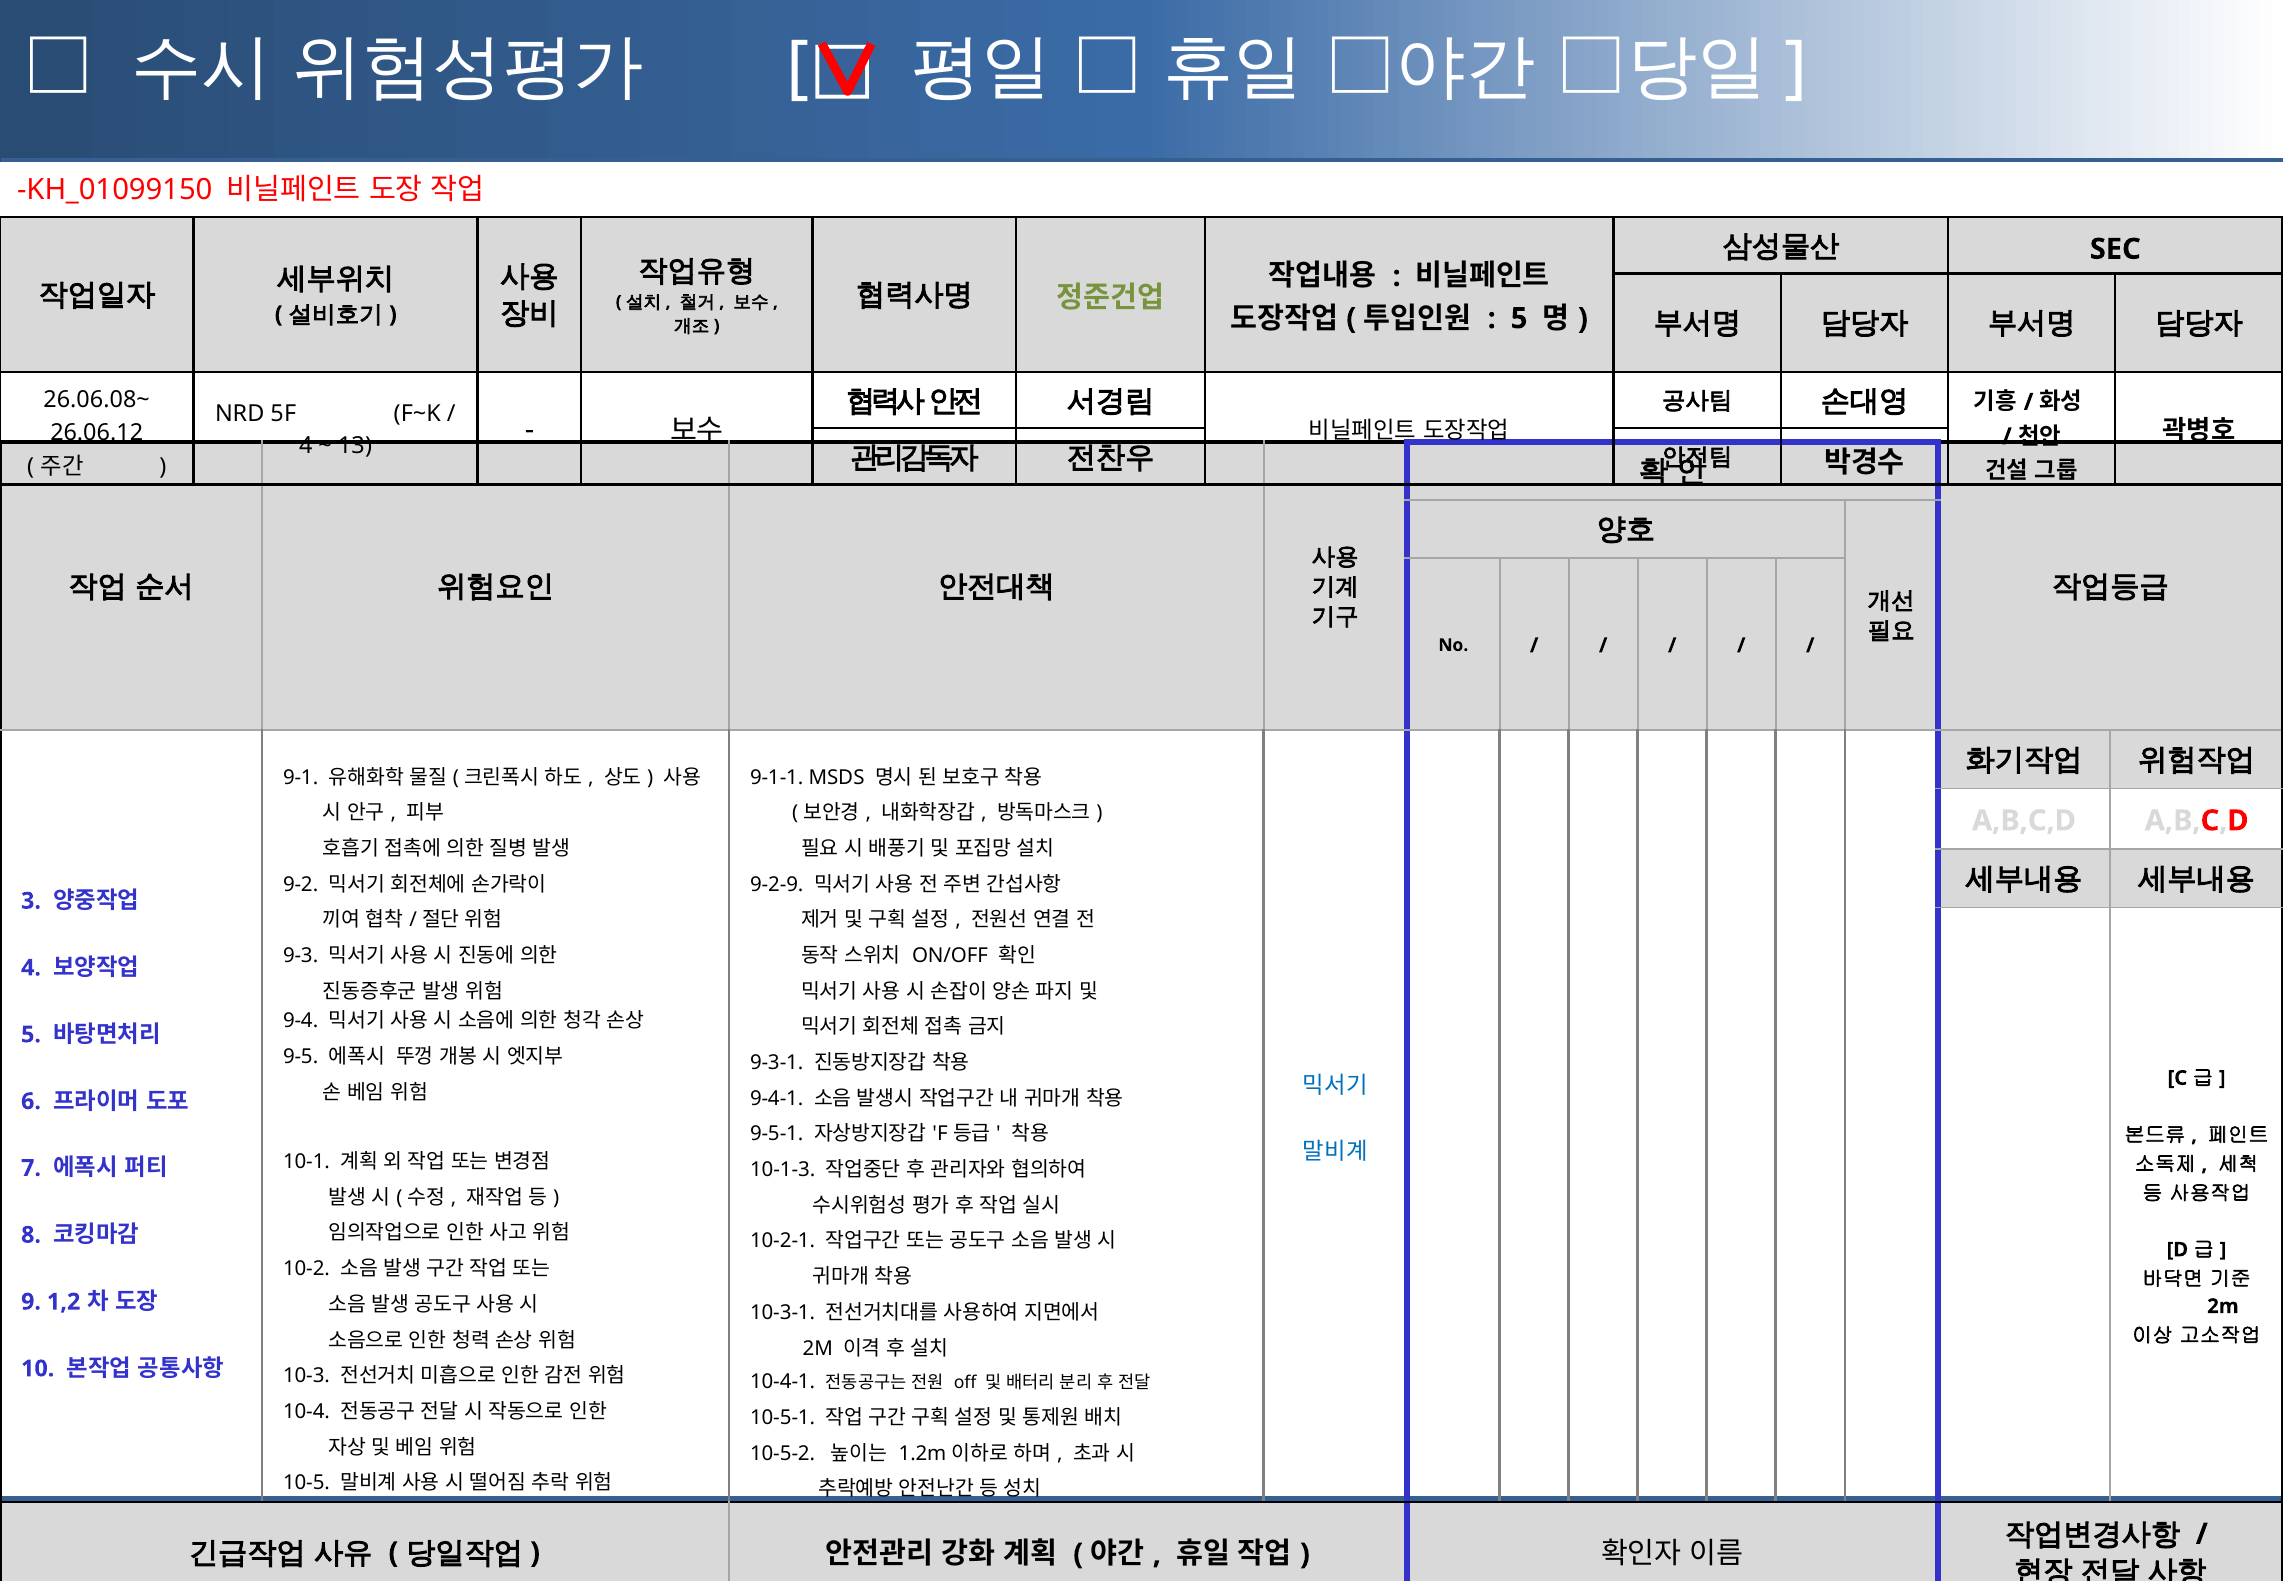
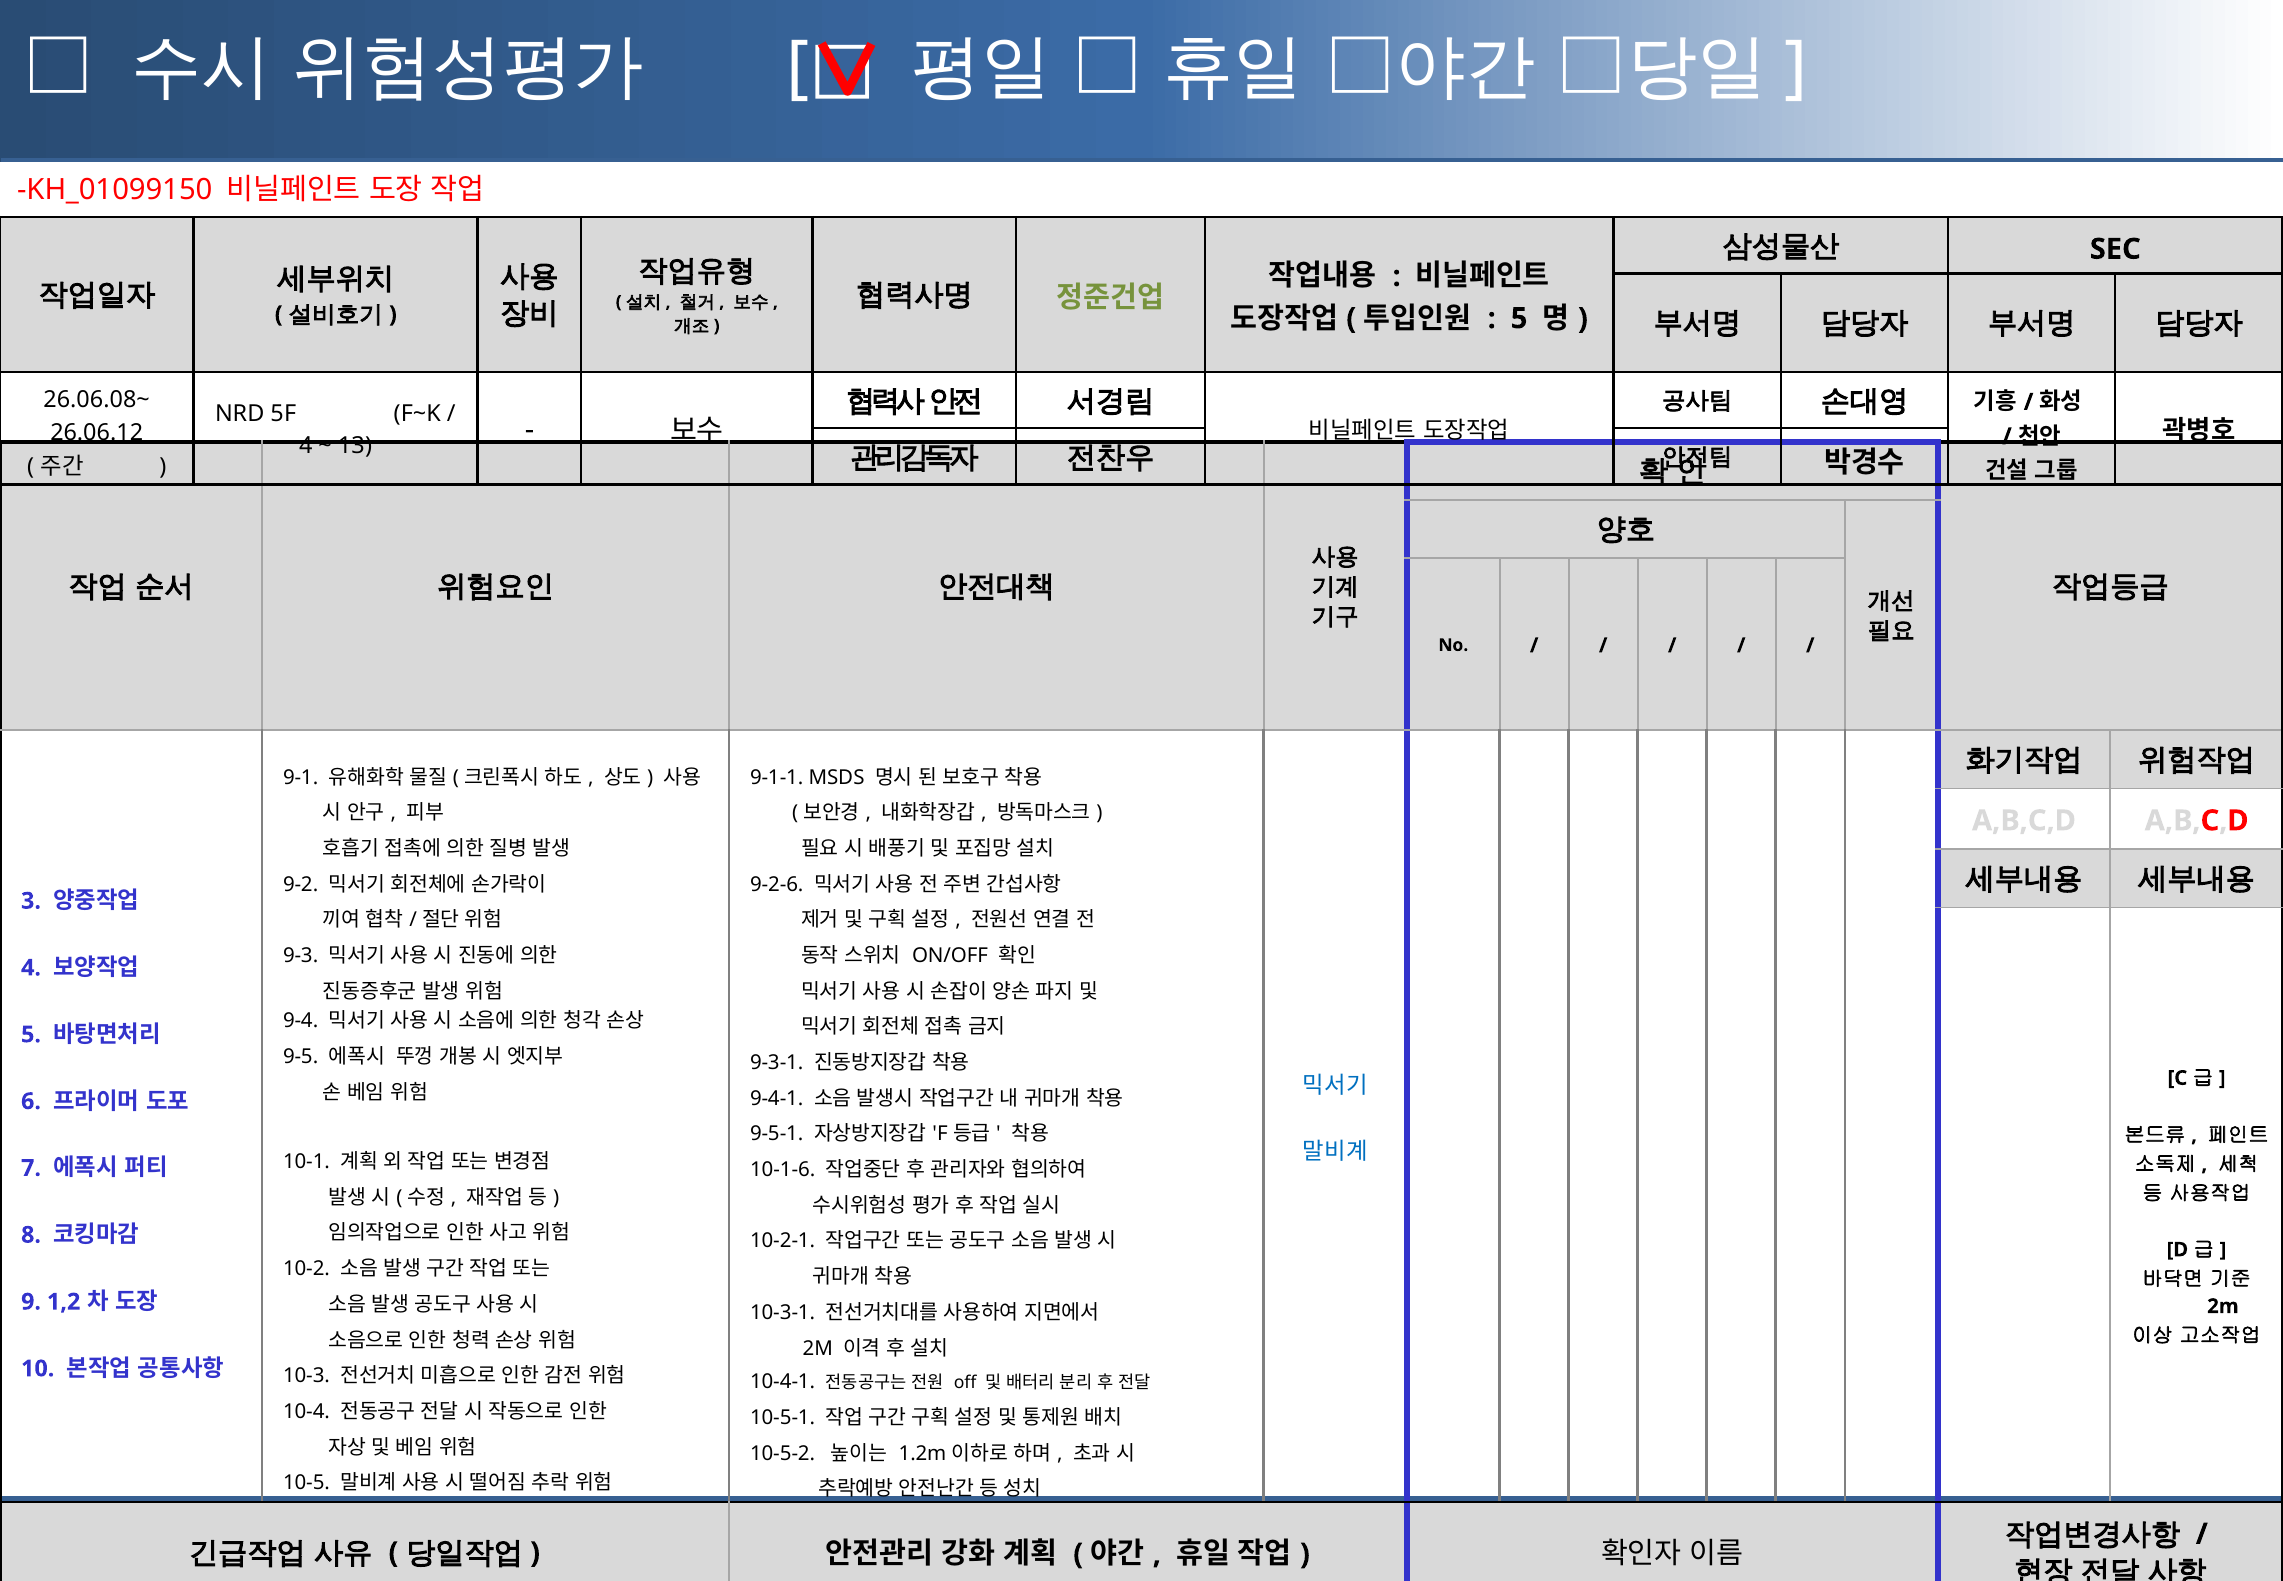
9-2-9: 9-2-9 -> 9-2-6 (777, 884)
10-1-3: 10-1-3 -> 10-1-6 (783, 1169)
